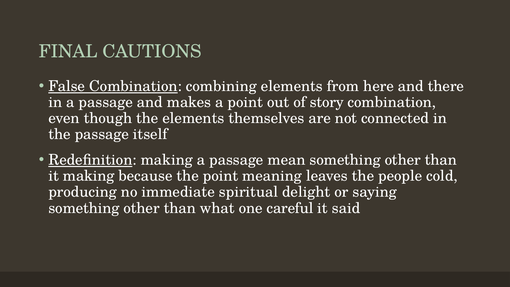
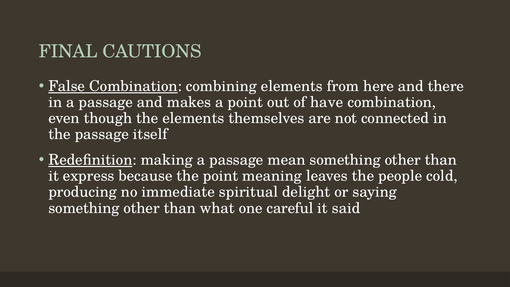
story: story -> have (327, 102)
it making: making -> express (89, 176)
